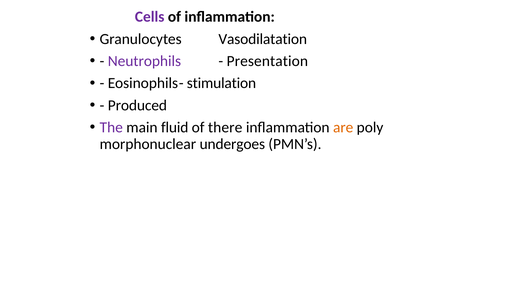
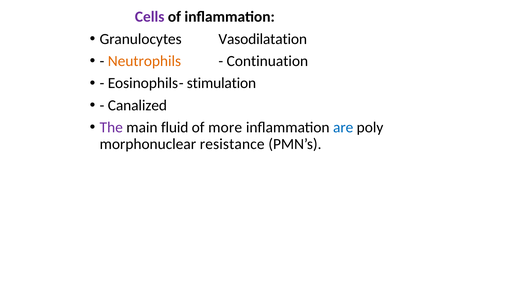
Neutrophils colour: purple -> orange (144, 61)
Presentation: Presentation -> Continuation (267, 61)
Produced: Produced -> Canalized (137, 105)
there: there -> more (225, 127)
are colour: orange -> blue (343, 127)
undergoes: undergoes -> resistance (232, 144)
